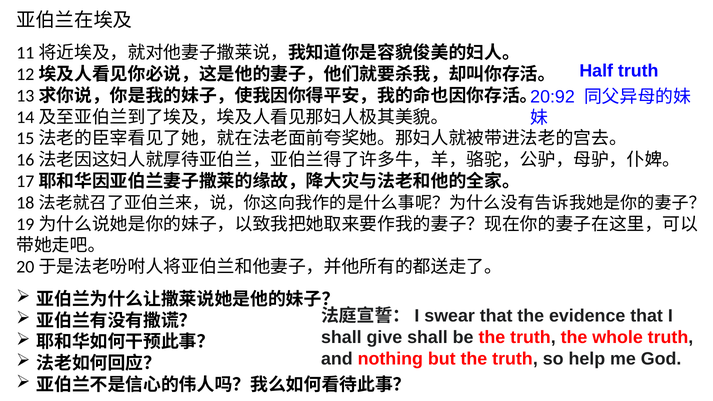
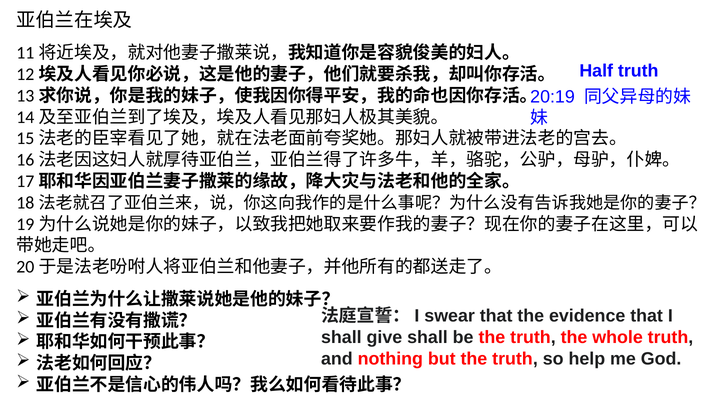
20:92: 20:92 -> 20:19 (553, 97)
